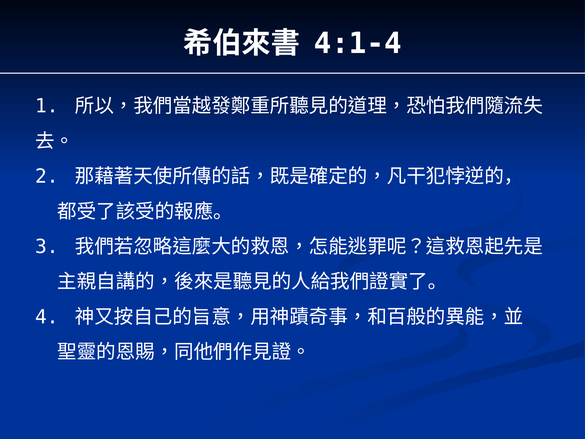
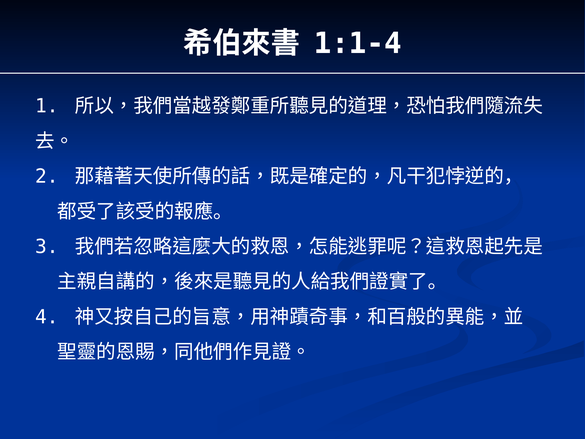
4:1-4: 4:1-4 -> 1:1-4 (358, 43)
